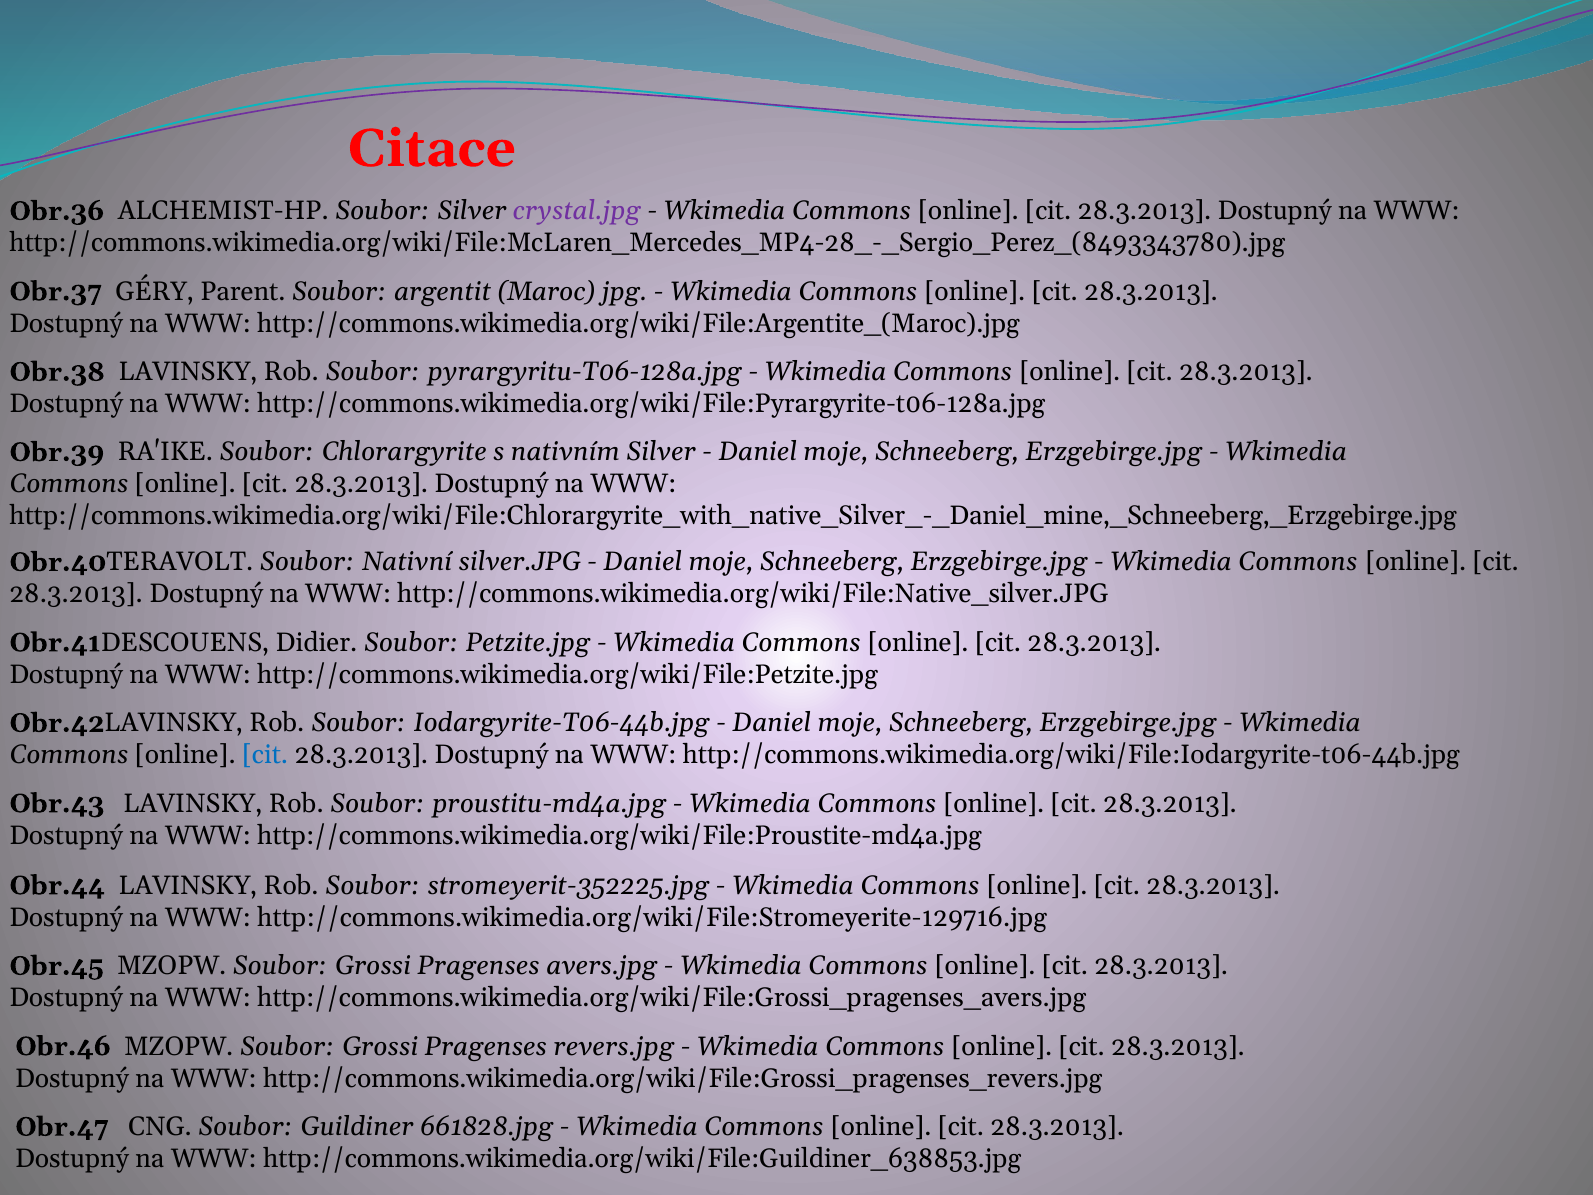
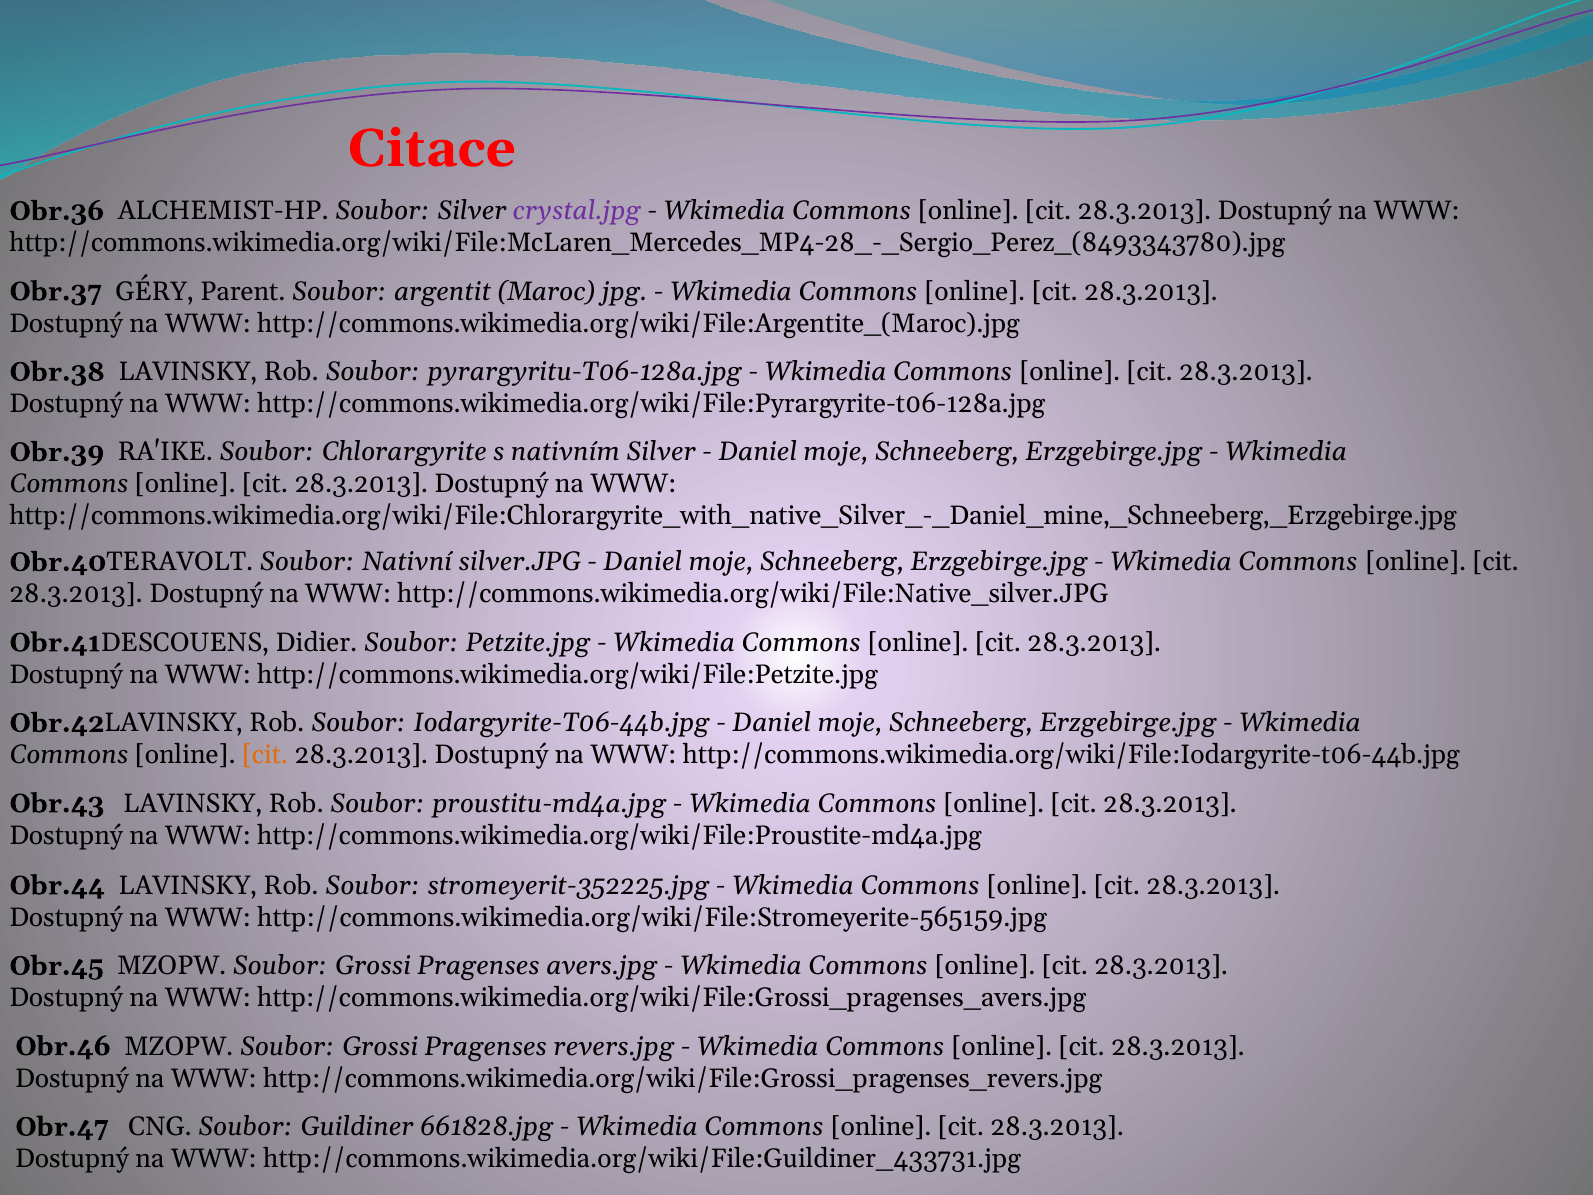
cit colour: blue -> orange (265, 755)
http://commons.wikimedia.org/wiki/File:Stromeyerite-129716.jpg: http://commons.wikimedia.org/wiki/File:Stromeyerite-129716.jpg -> http://commons.wikimedia.org/wiki/File:Stromeyerite-565159.jpg (652, 917)
http://commons.wikimedia.org/wiki/File:Guildiner_638853.jpg: http://commons.wikimedia.org/wiki/File:Guildiner_638853.jpg -> http://commons.wikimedia.org/wiki/File:Guildiner_433731.jpg (642, 1159)
